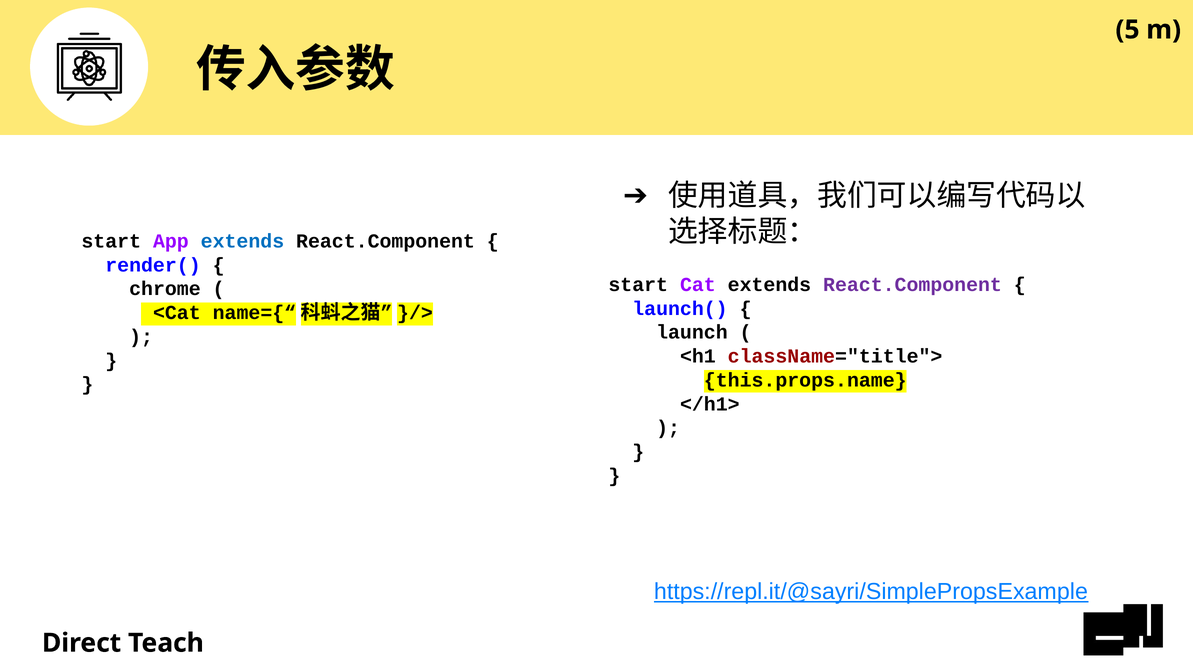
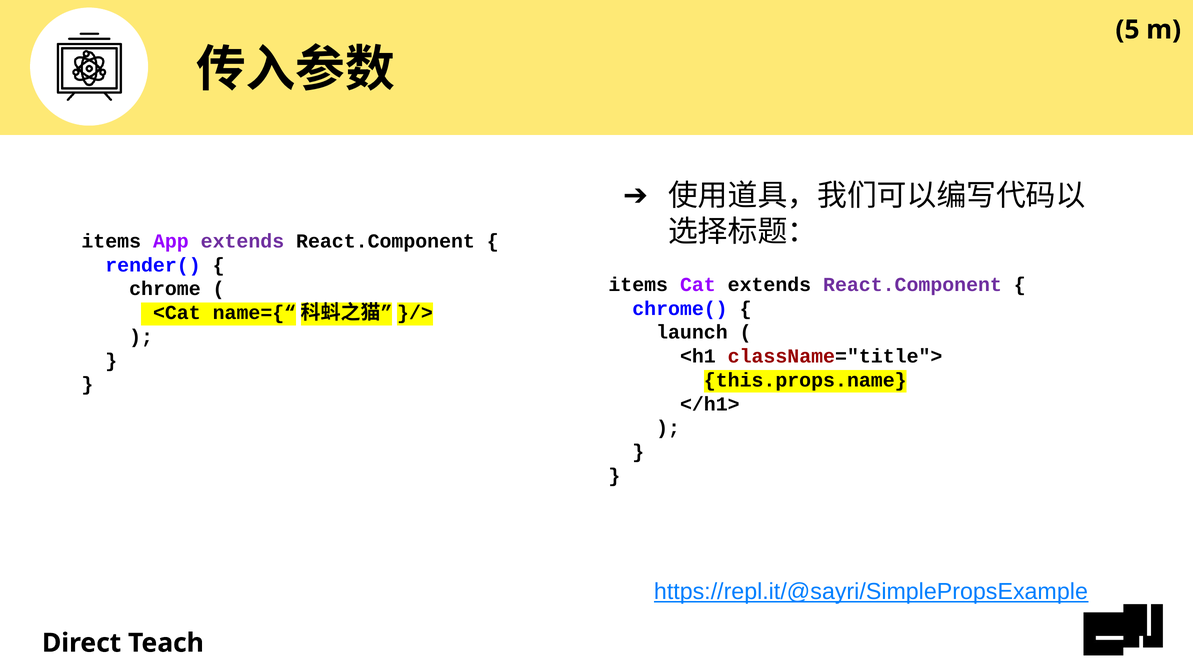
start: start -> items (111, 241)
extends colour: blue -> purple (242, 241)
start: start -> items (638, 285)
launch(: launch( -> chrome( (680, 309)
